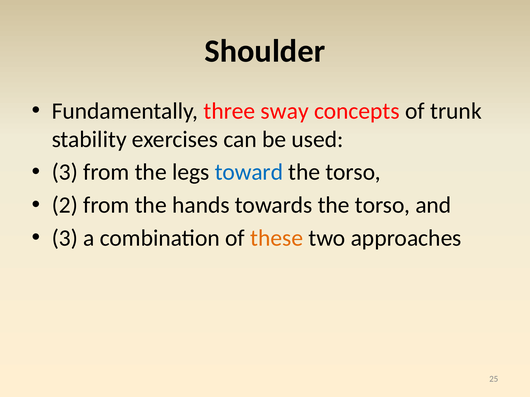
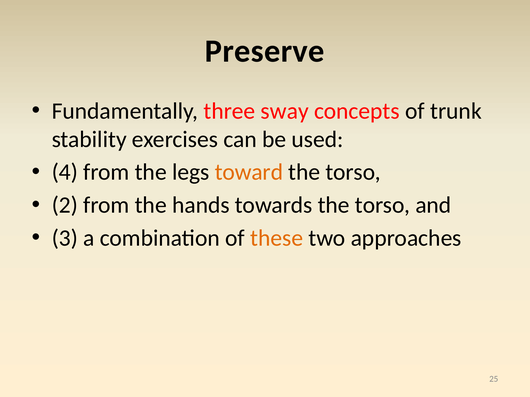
Shoulder: Shoulder -> Preserve (265, 51)
3: 3 -> 4 (65, 172)
toward colour: blue -> orange (249, 172)
